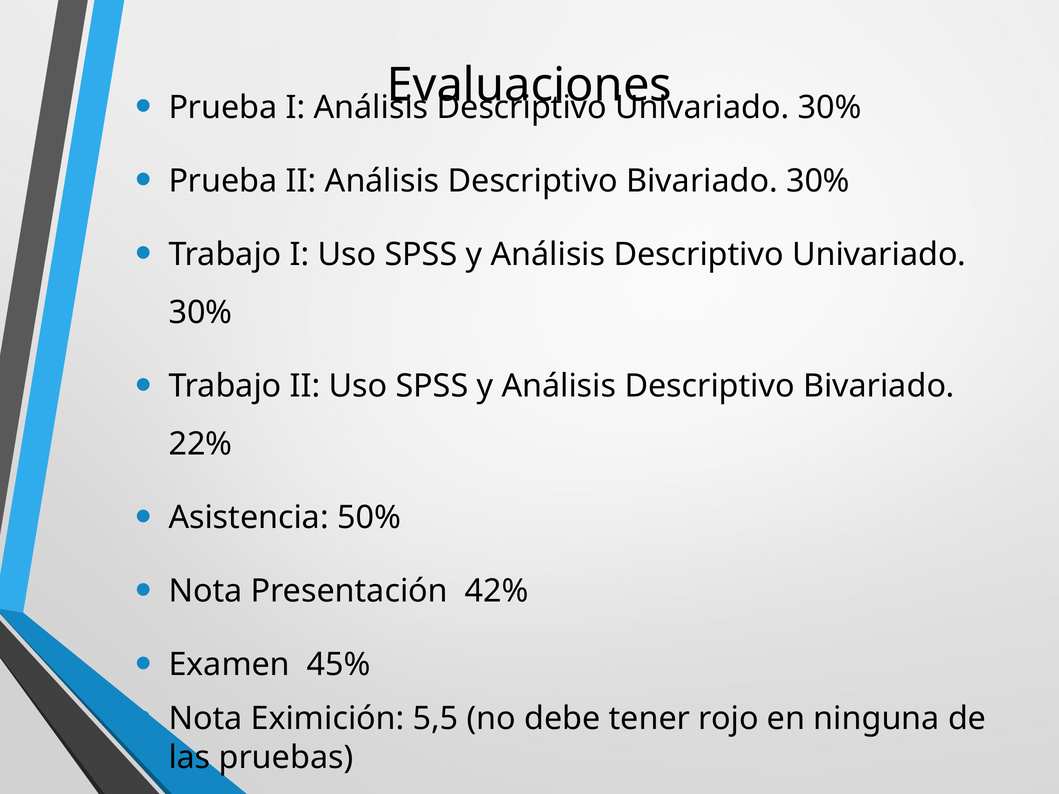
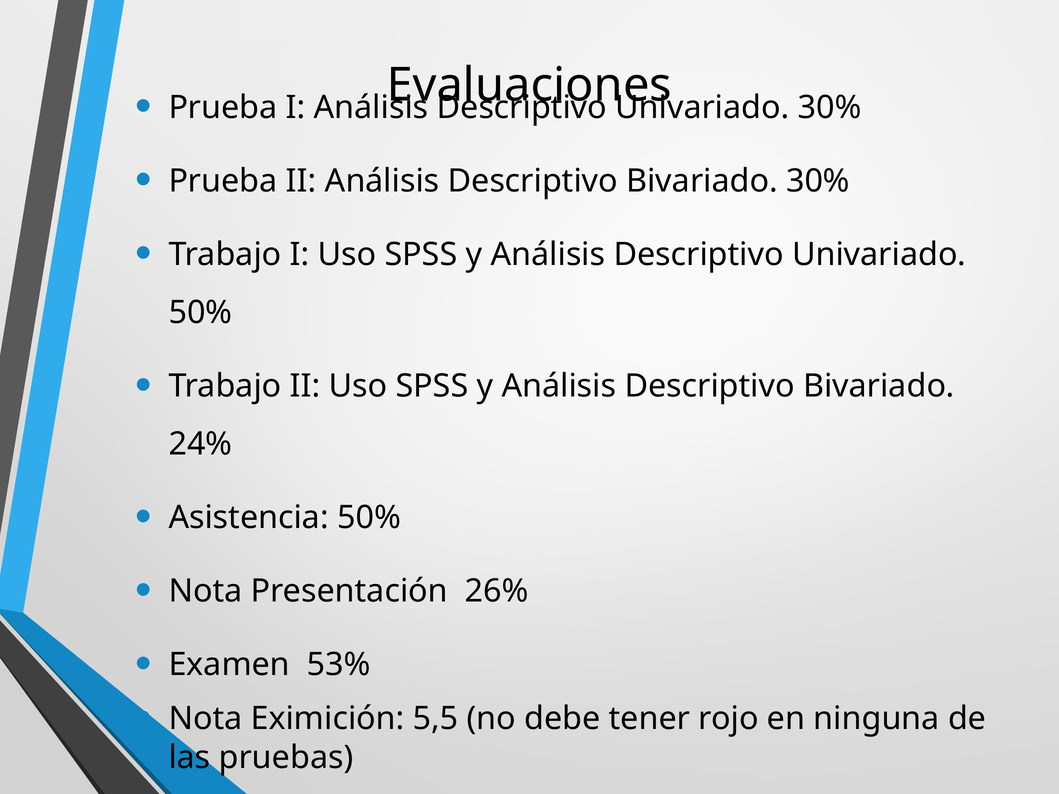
30%: 30% -> 50% (200, 313)
22%: 22% -> 24% (200, 444)
42%: 42% -> 26% (497, 591)
45%: 45% -> 53% (339, 665)
